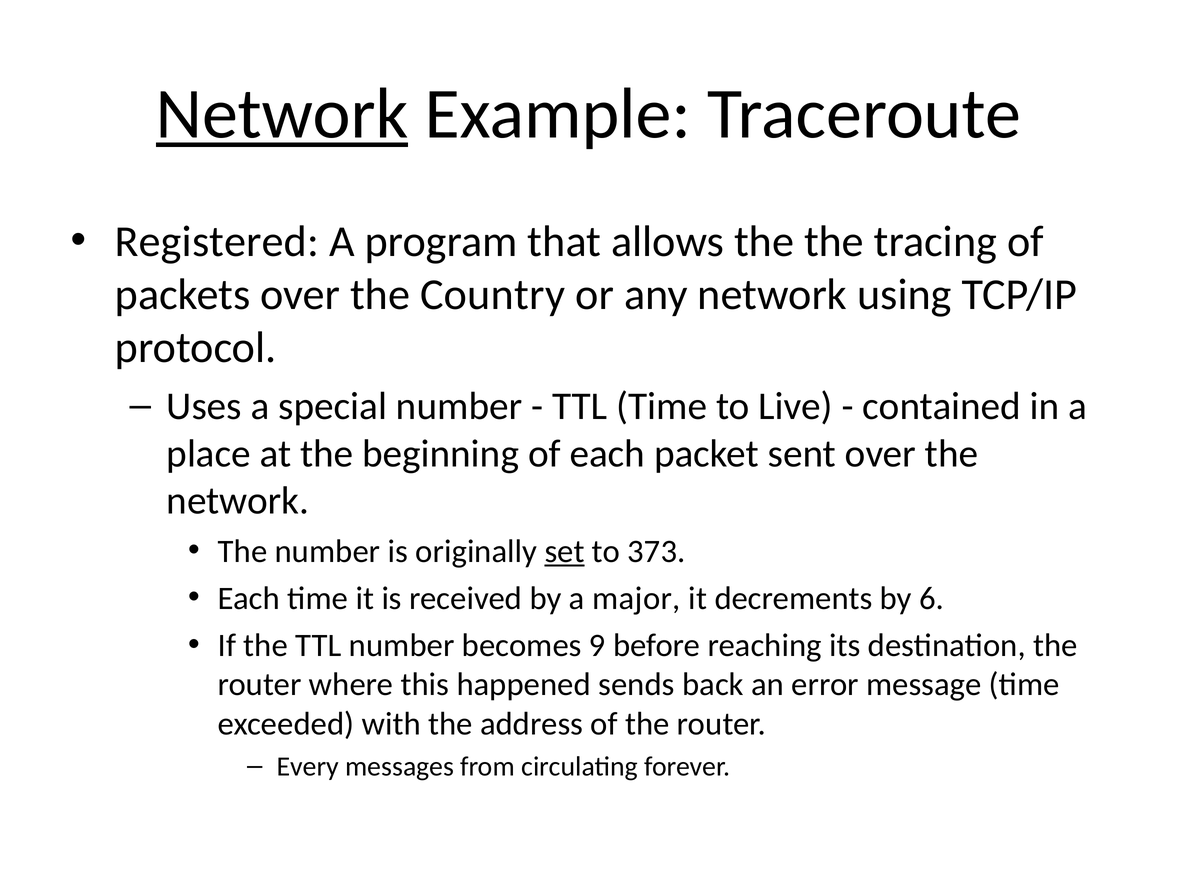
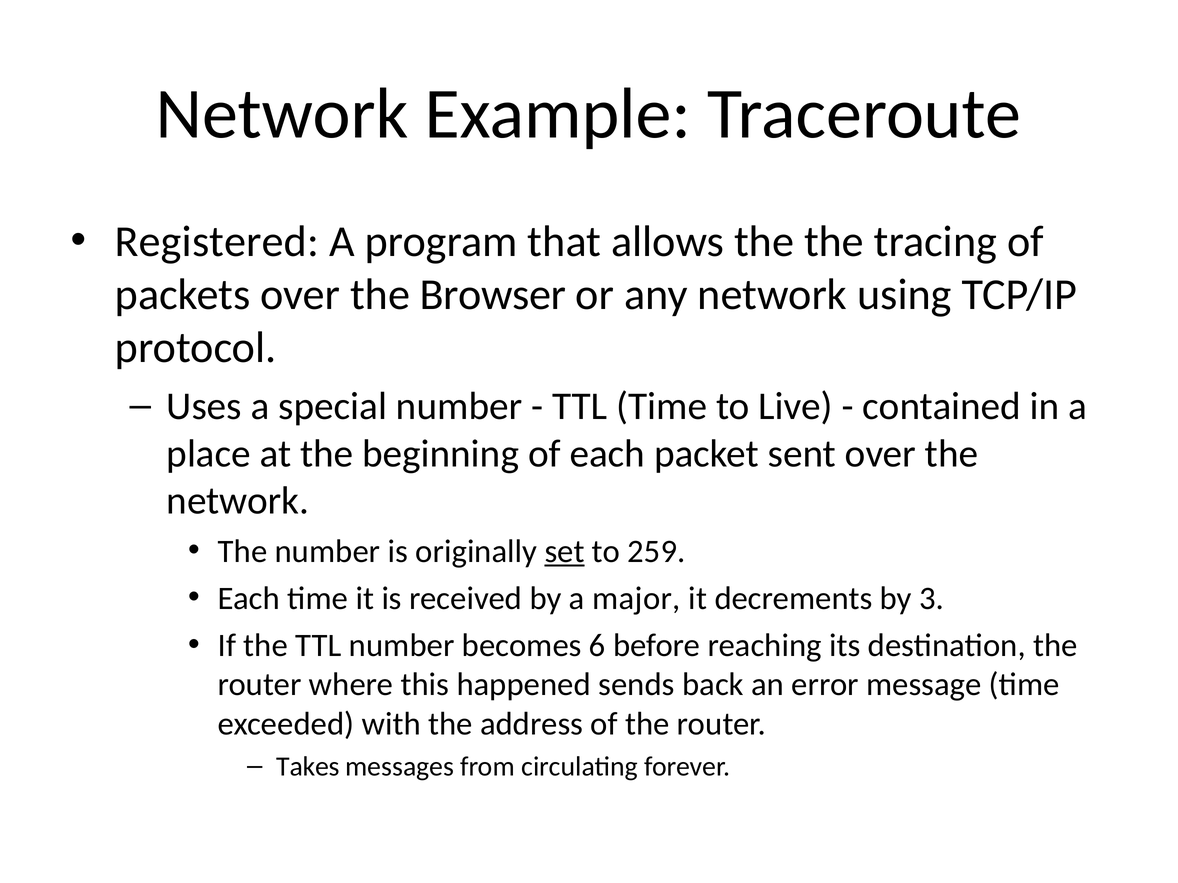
Network underline: present -> none (282, 114)
Country: Country -> Browser (493, 295)
373: 373 -> 259 (656, 552)
6: 6 -> 3 (932, 599)
9: 9 -> 6 (597, 646)
Every: Every -> Takes (308, 767)
